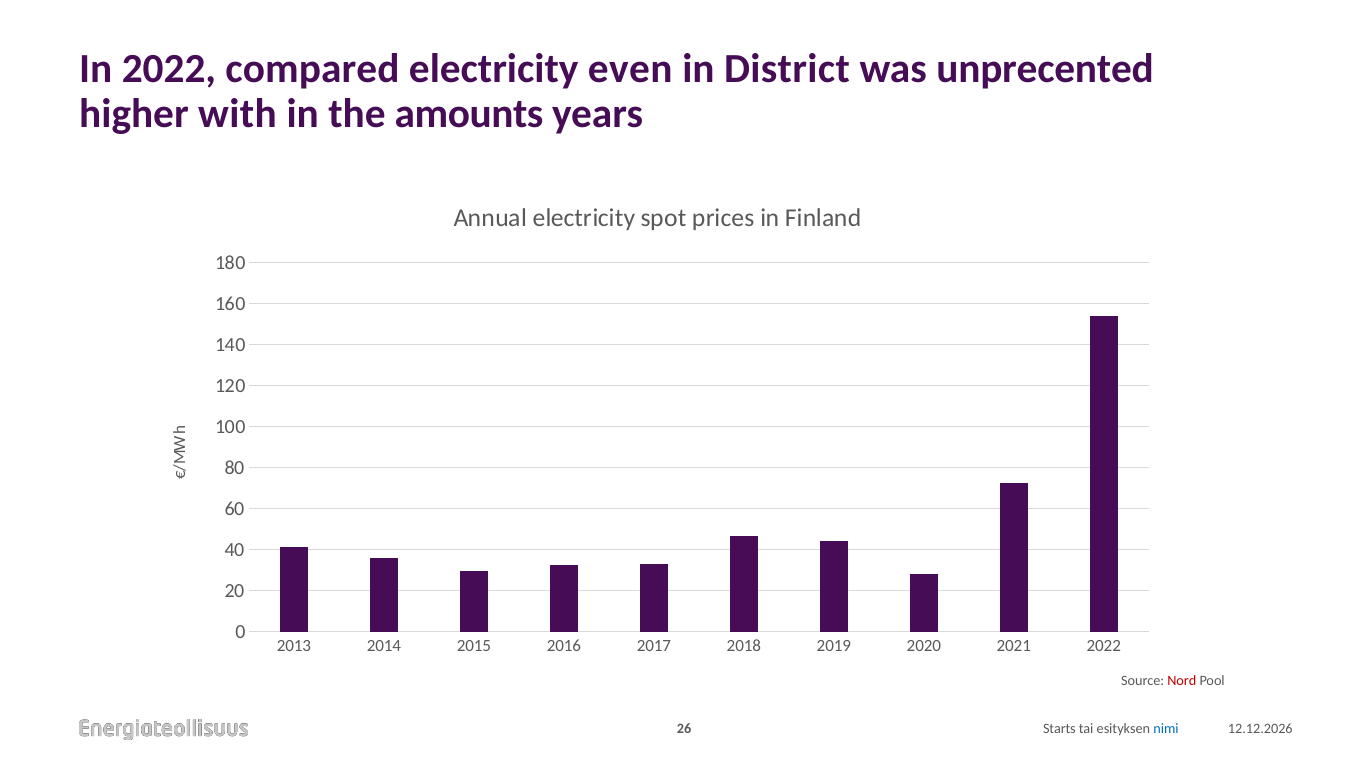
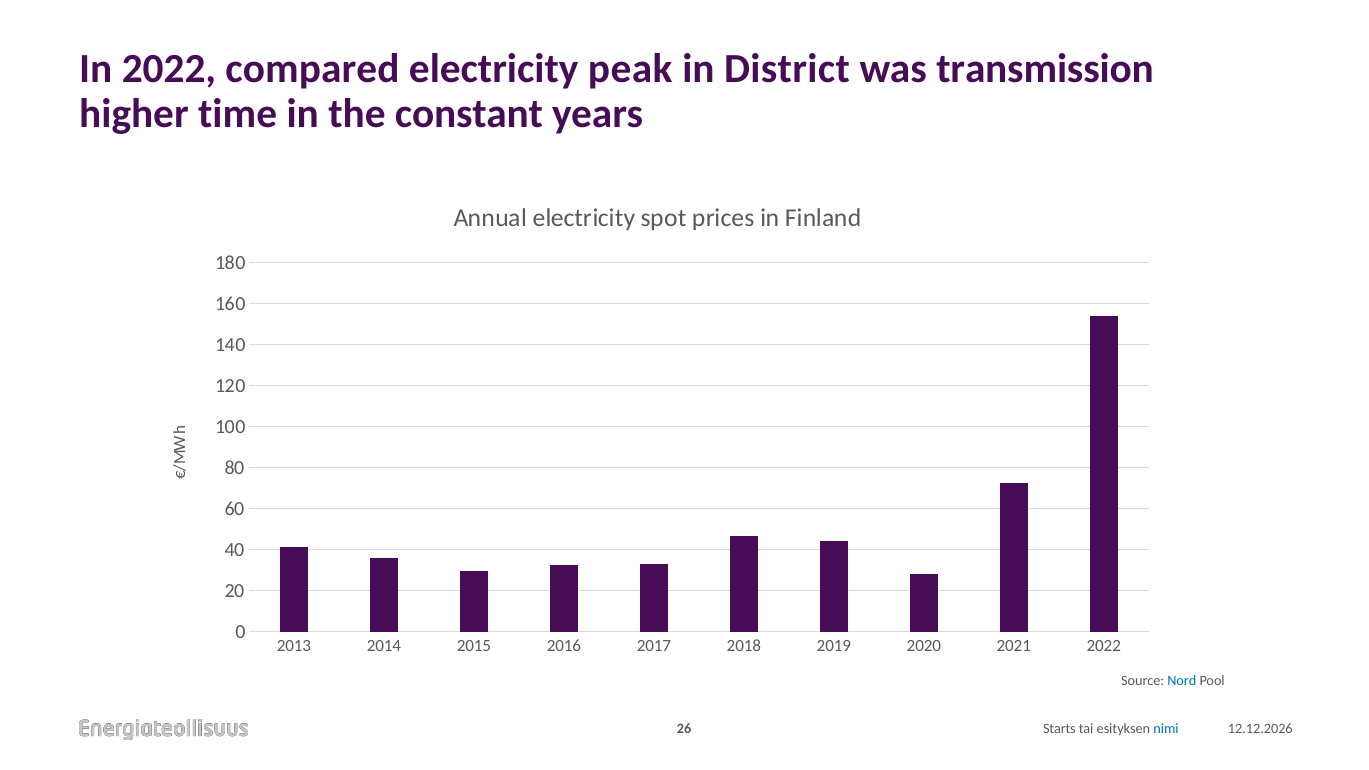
even: even -> peak (630, 69)
unprecented: unprecented -> transmission (1045, 69)
with: with -> time (238, 113)
amounts: amounts -> constant (469, 113)
Nord colour: red -> blue (1182, 680)
